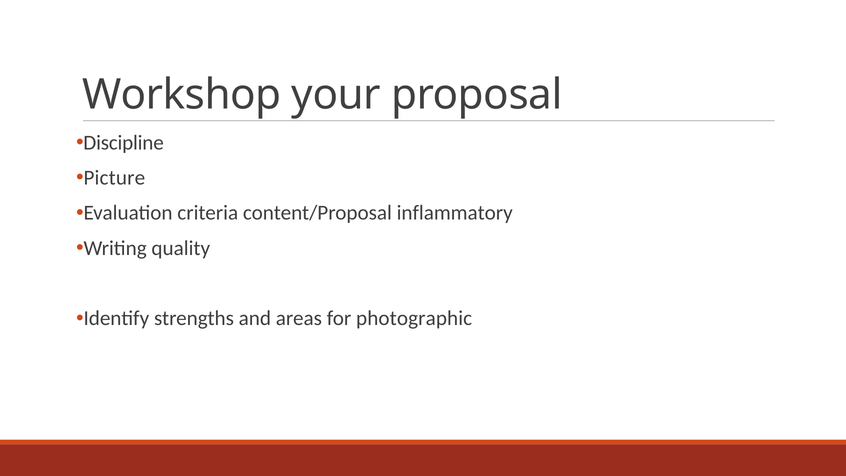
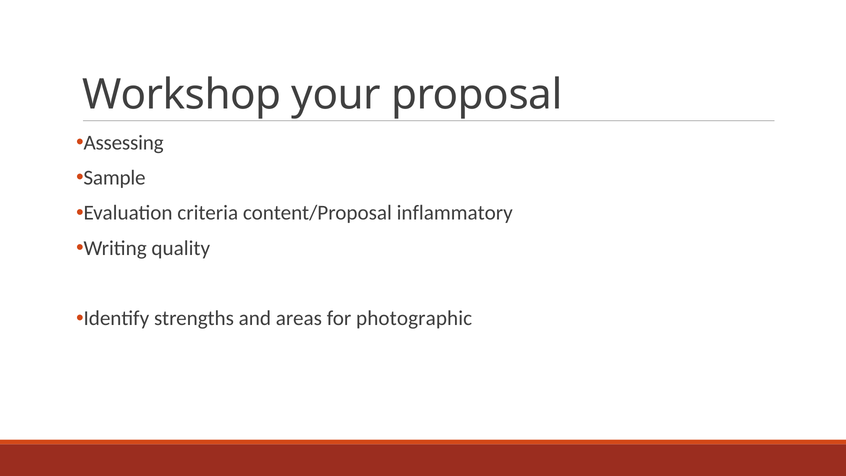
Discipline: Discipline -> Assessing (124, 143)
Picture: Picture -> Sample (115, 178)
